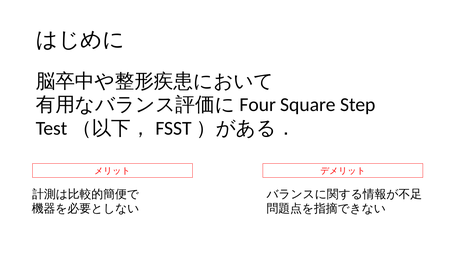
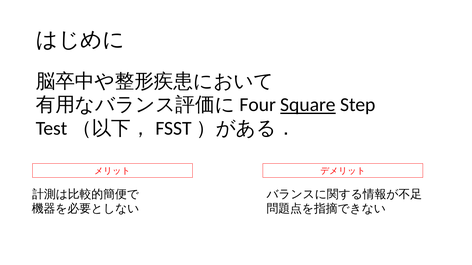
Square underline: none -> present (308, 105)
